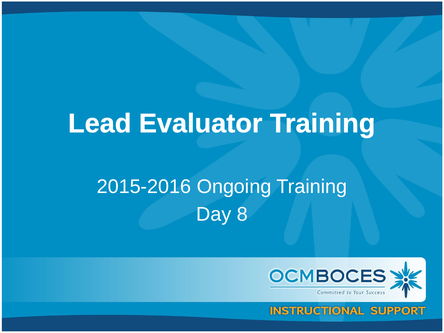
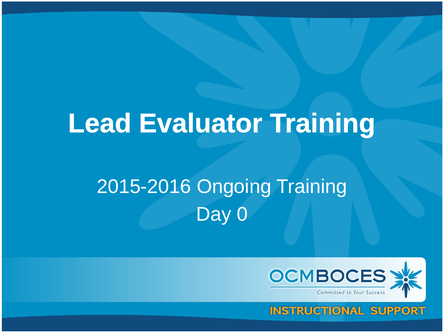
8: 8 -> 0 (242, 214)
